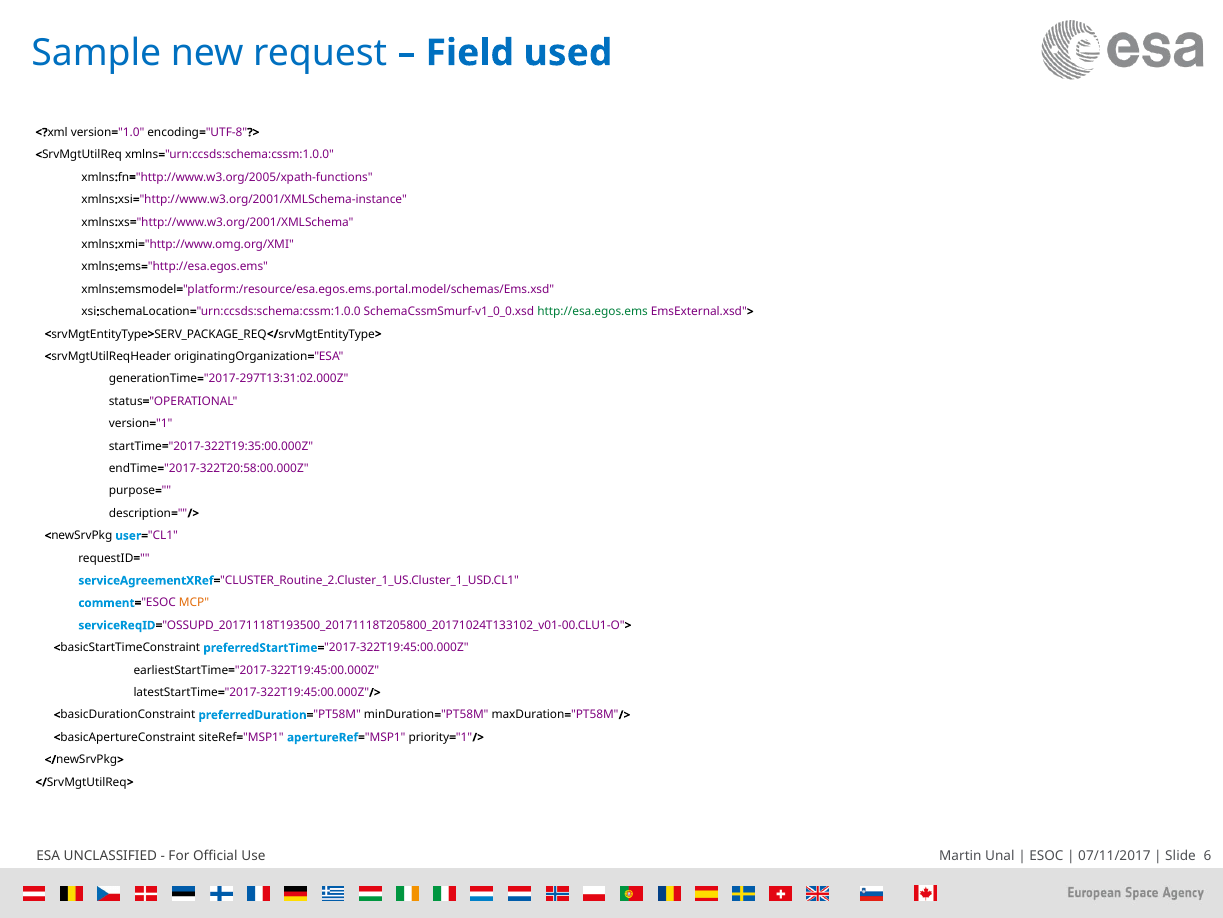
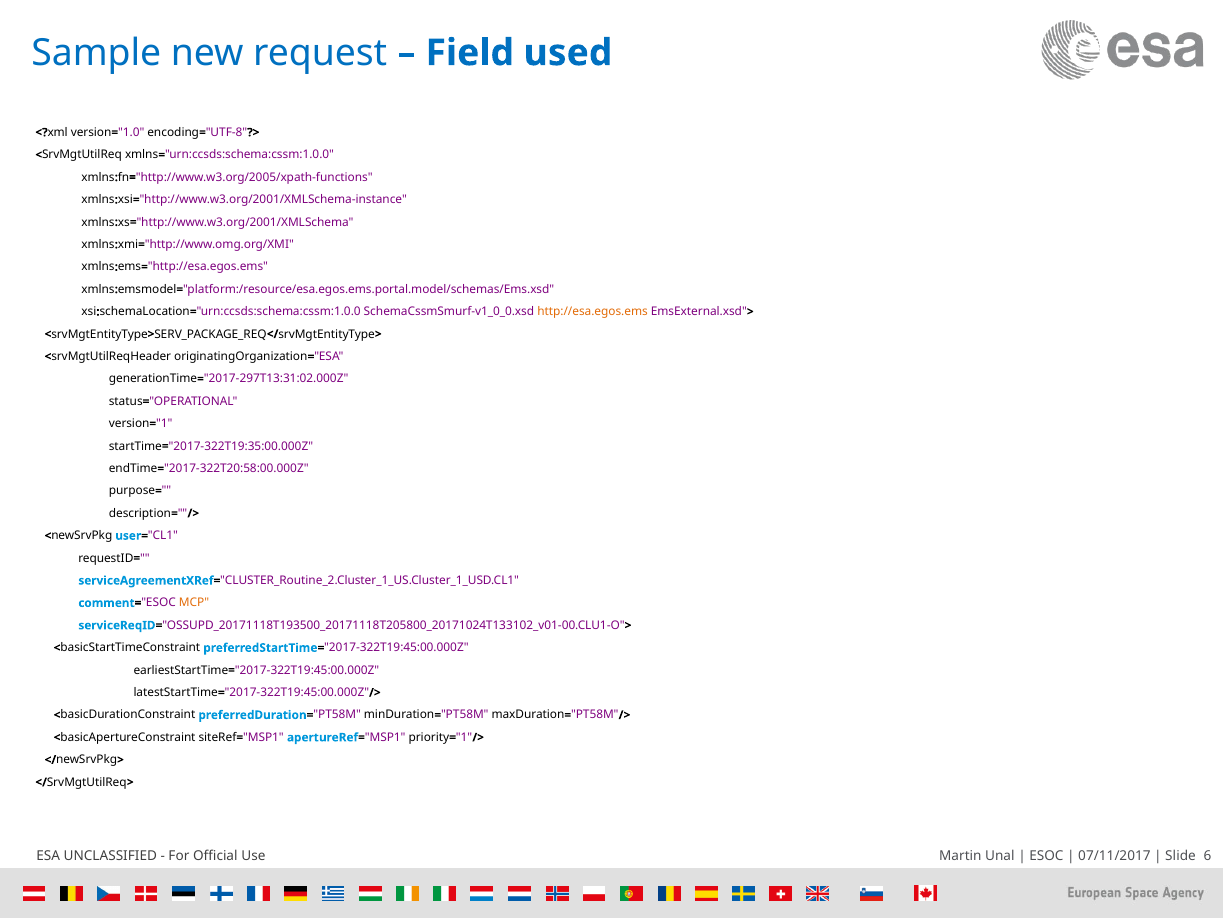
http://esa.egos.ems colour: green -> orange (593, 311)
